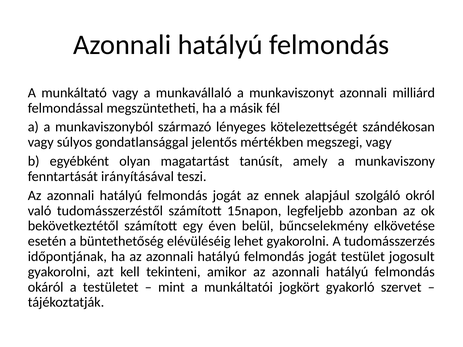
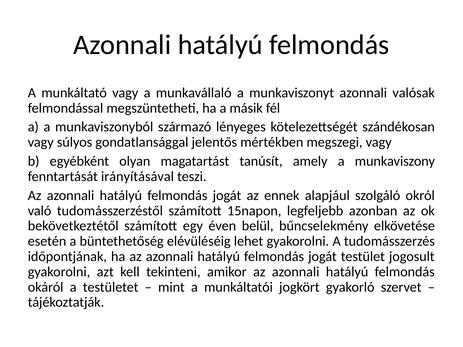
milliárd: milliárd -> valósak (414, 93)
